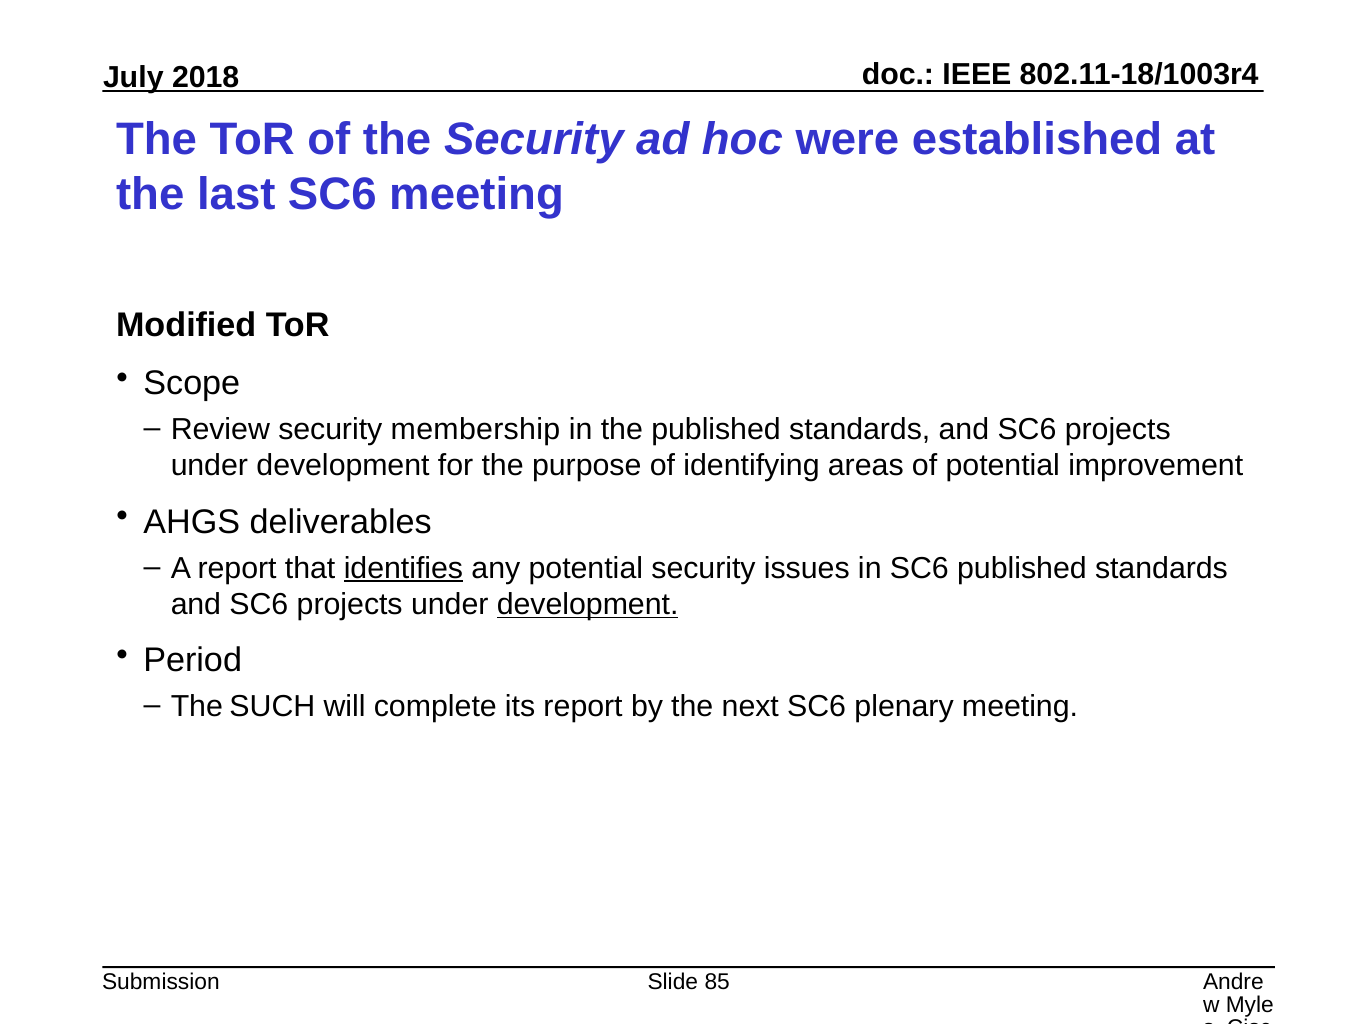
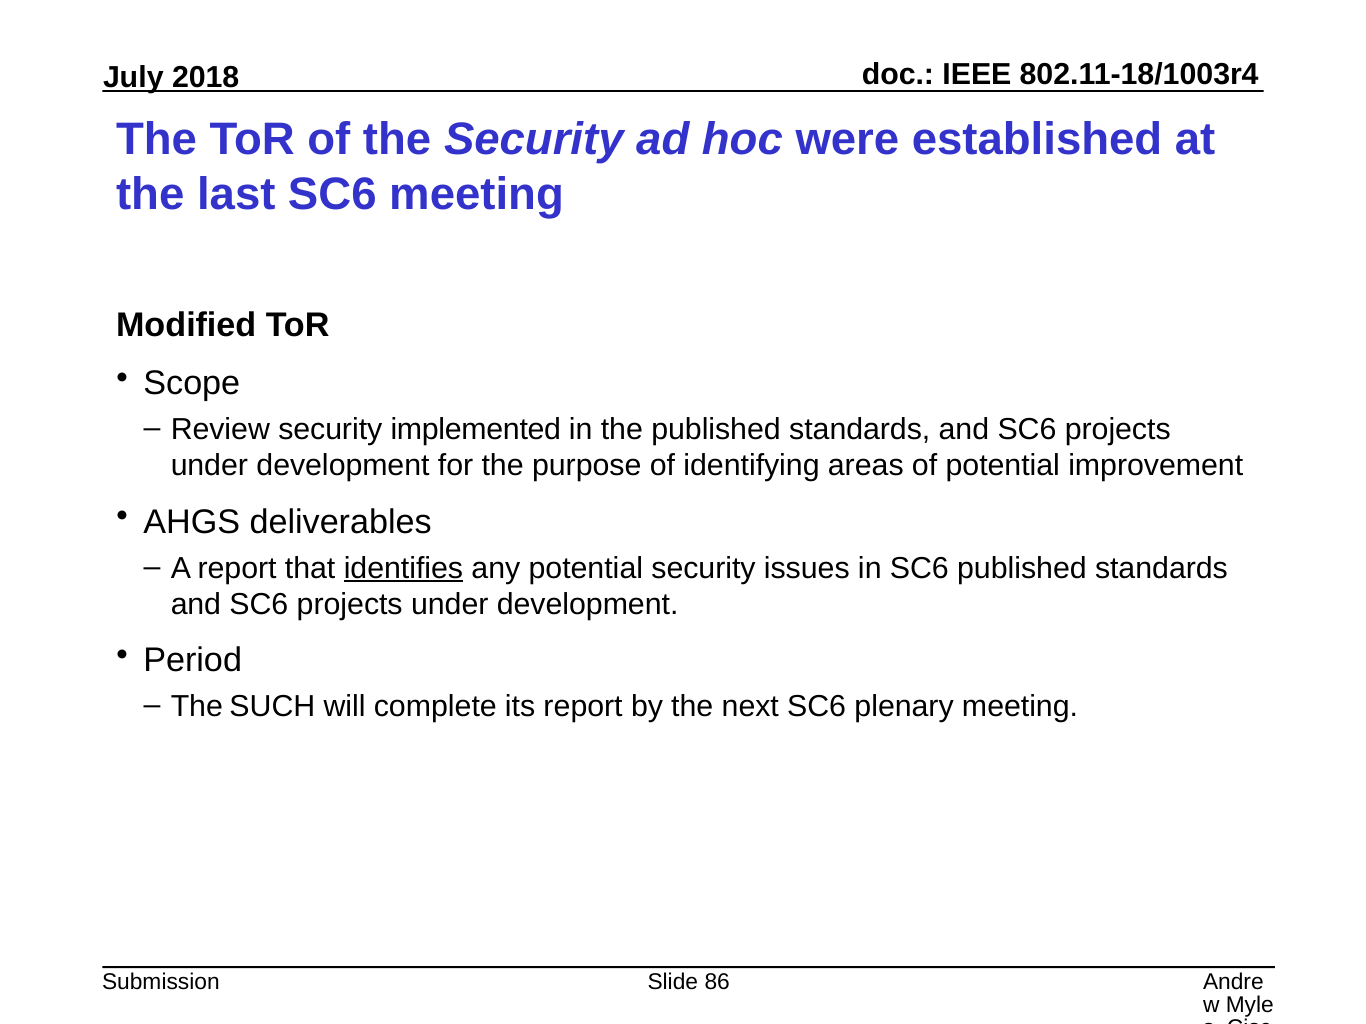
membership: membership -> implemented (476, 430)
development underline: present -> none (588, 605)
85: 85 -> 86 (717, 983)
